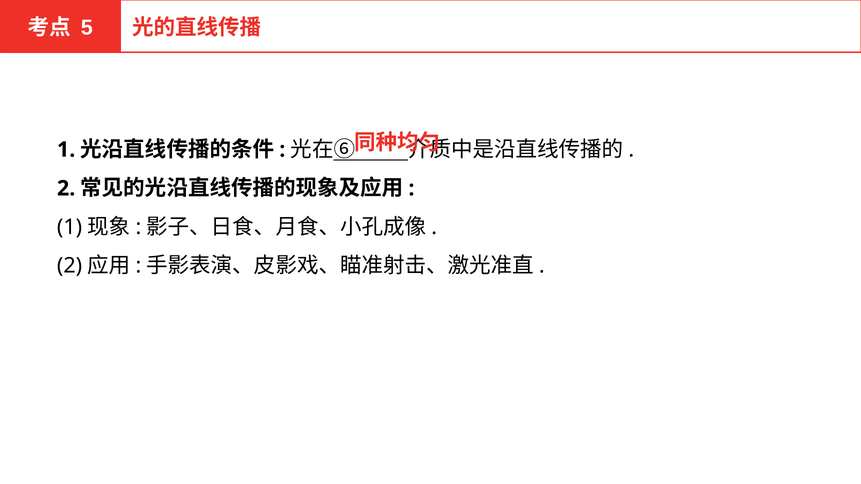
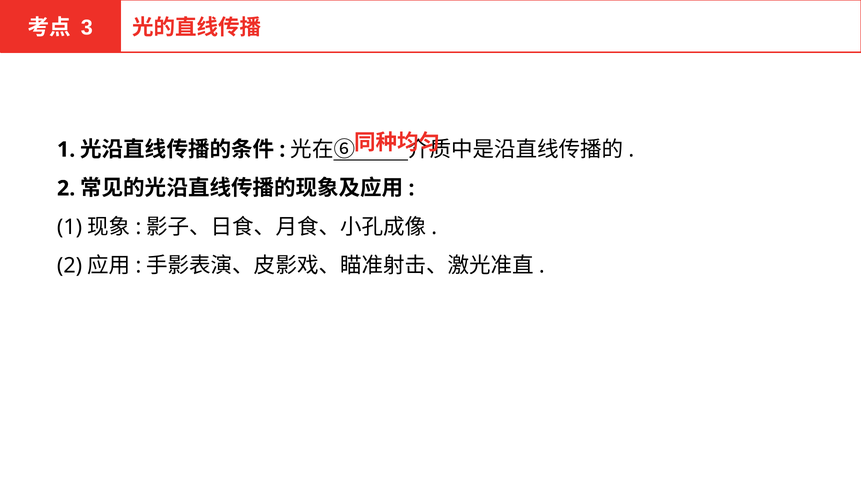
5: 5 -> 3 (87, 28)
